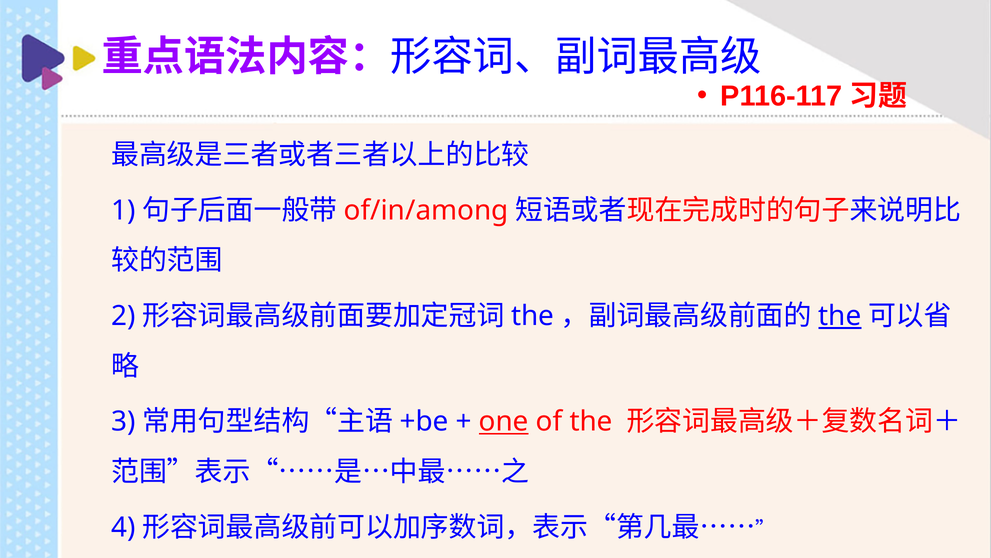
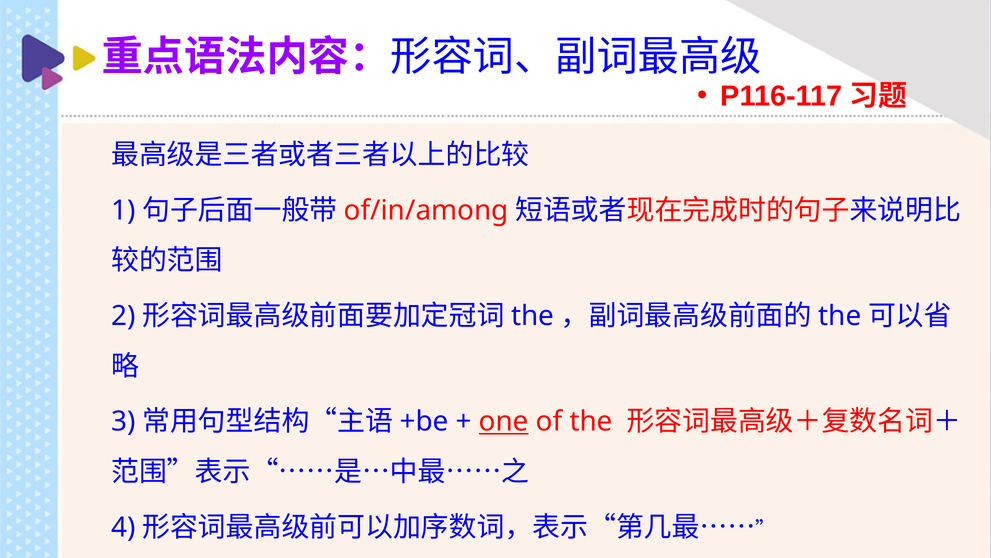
the underline: present -> none (840, 316)
